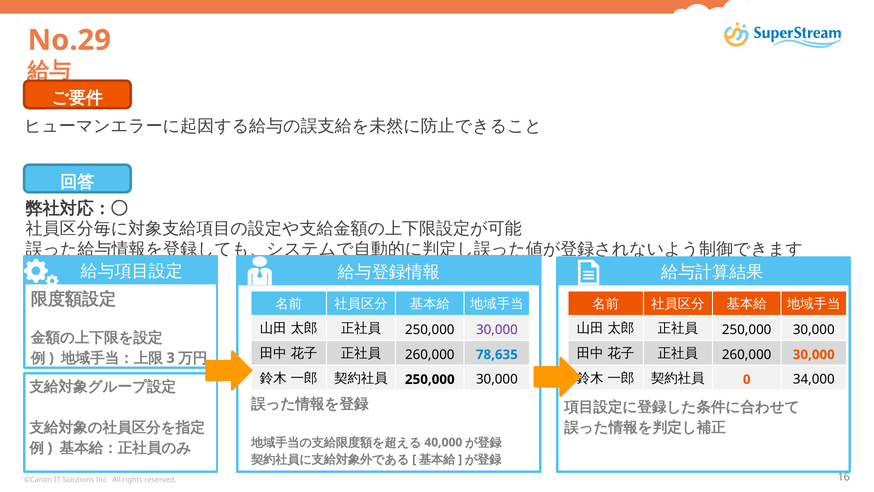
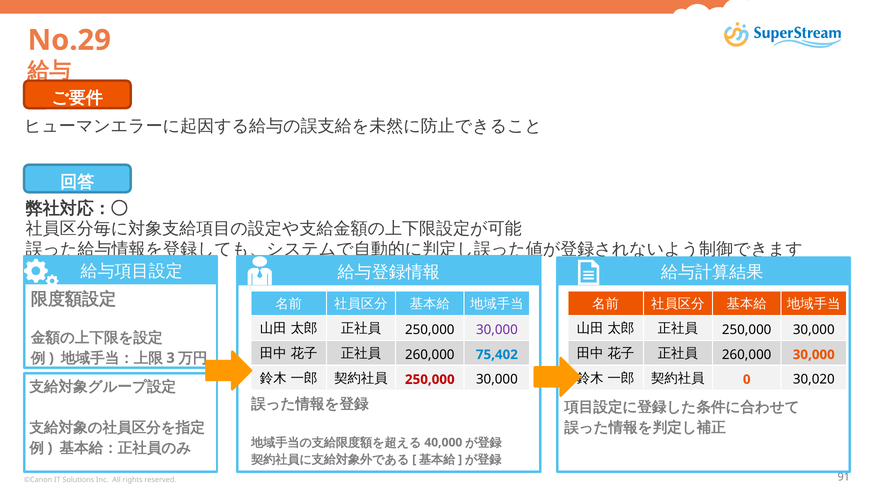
78,635: 78,635 -> 75,402 (497, 354)
250,000 colour: black -> red (430, 379)
34,000: 34,000 -> 30,020 (814, 379)
16: 16 -> 91 (844, 477)
